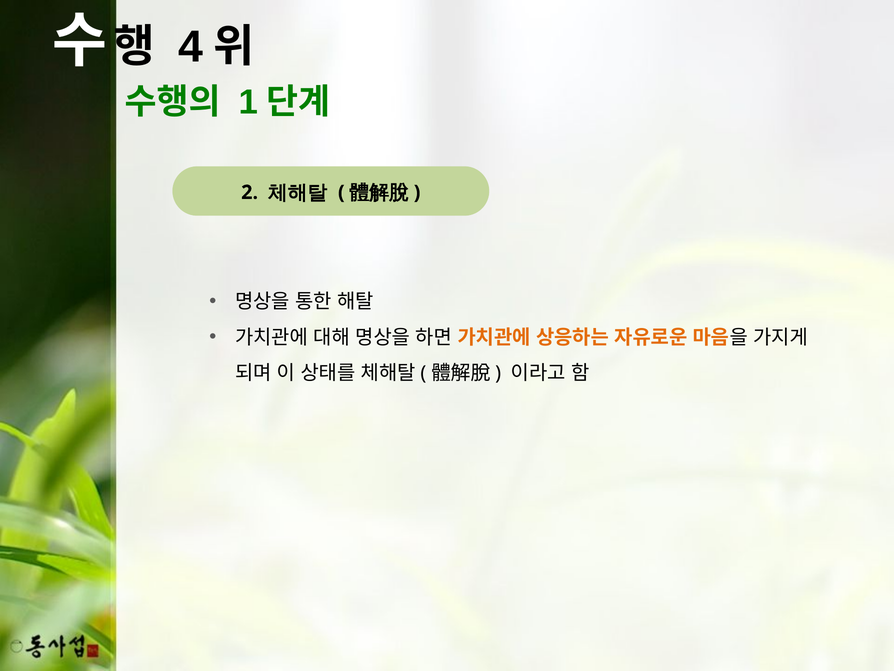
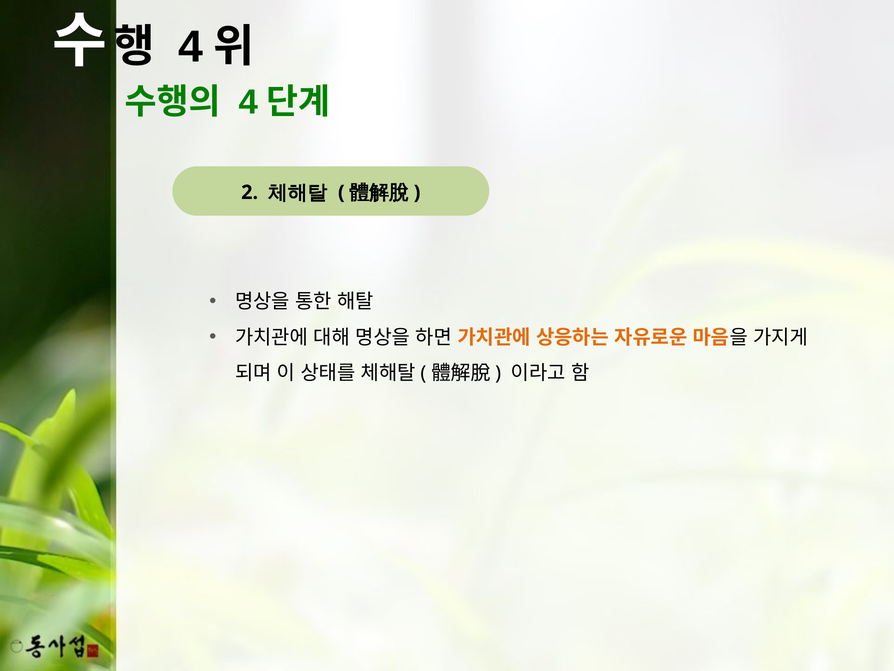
1: 1 -> 4 (248, 102)
